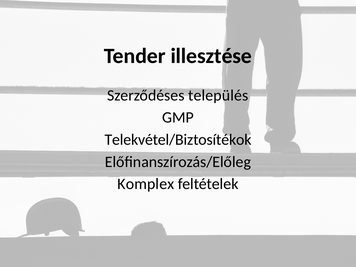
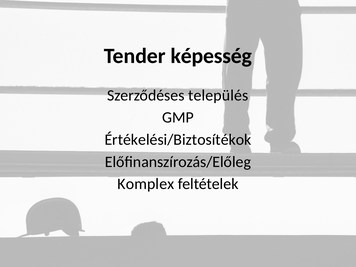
illesztése: illesztése -> képesség (211, 56)
Telekvétel/Biztosítékok: Telekvétel/Biztosítékok -> Értékelési/Biztosítékok (178, 140)
